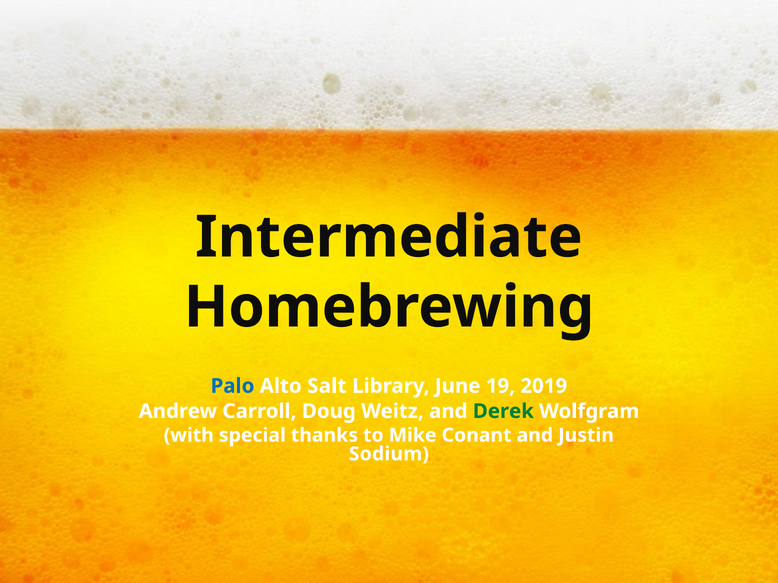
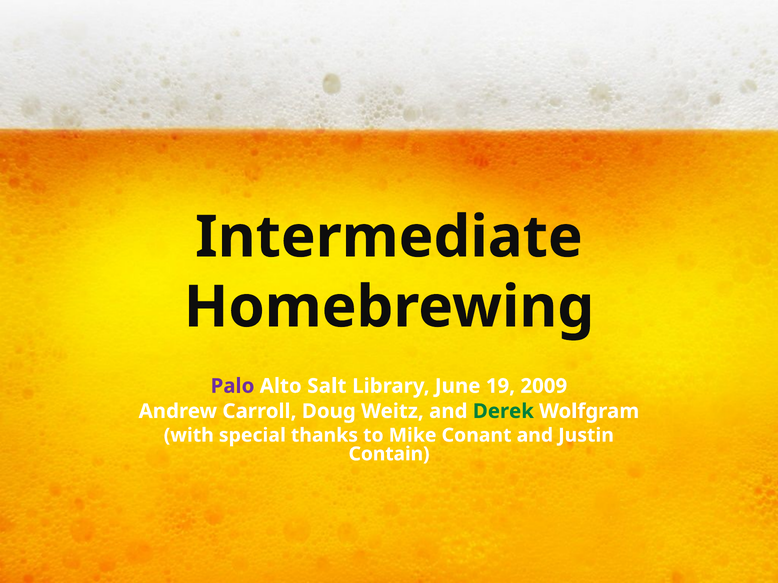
Palo colour: blue -> purple (233, 386)
2019: 2019 -> 2009 (544, 386)
Sodium: Sodium -> Contain (389, 454)
